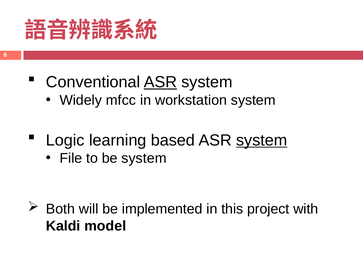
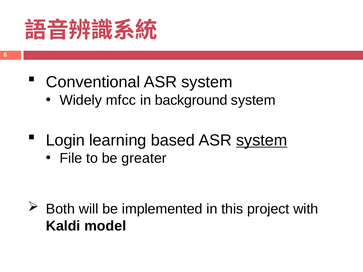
ASR underline: present -> none (160, 82)
workstation: workstation -> background (191, 100)
Logic: Logic -> Login (65, 140)
be system: system -> greater (144, 158)
